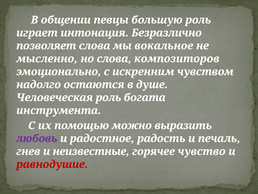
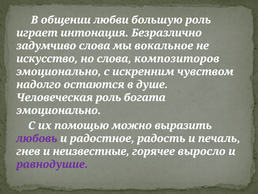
певцы: певцы -> любви (111, 20)
позволяет: позволяет -> задумчиво (46, 46)
мысленно: мысленно -> искусство (47, 59)
инструмента: инструмента -> эмоционально (59, 110)
чувство: чувство -> выросло (202, 151)
равнодушие colour: red -> purple (52, 164)
